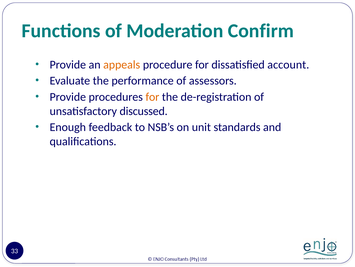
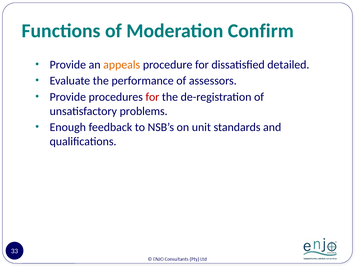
account: account -> detailed (288, 65)
for colour: orange -> red (152, 97)
discussed: discussed -> problems (144, 111)
